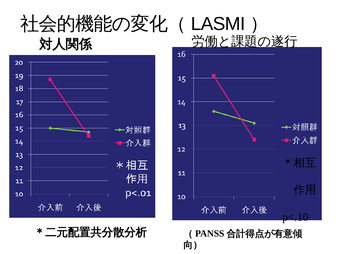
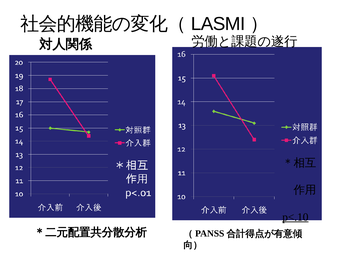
p<.10 underline: none -> present (295, 217)
